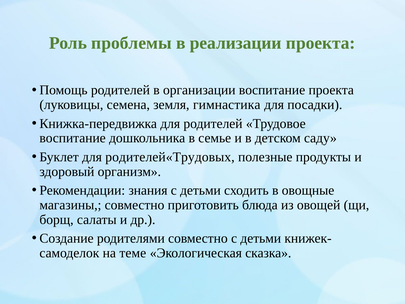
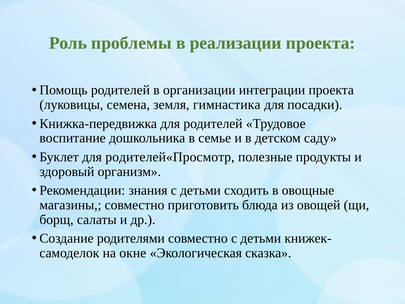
организации воспитание: воспитание -> интеграции (272, 90)
родителей«Трудовых: родителей«Трудовых -> родителей«Просмотр (170, 157)
теме: теме -> окне (133, 253)
